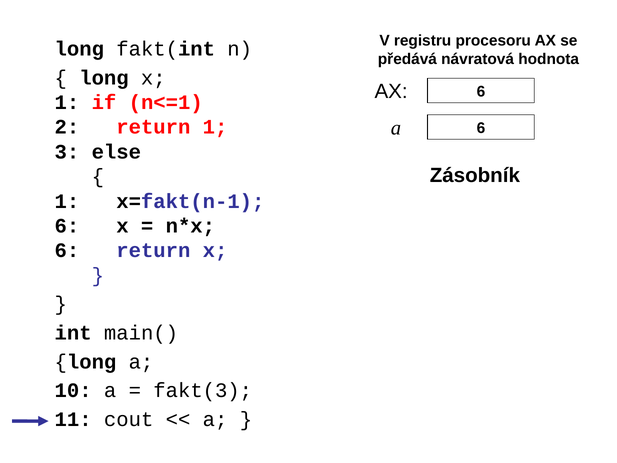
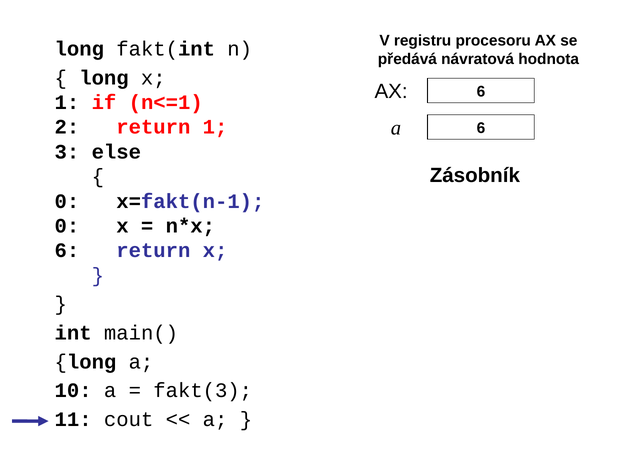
1: 1 -> 0 (67, 201)
6: 6 -> 0 (67, 226)
